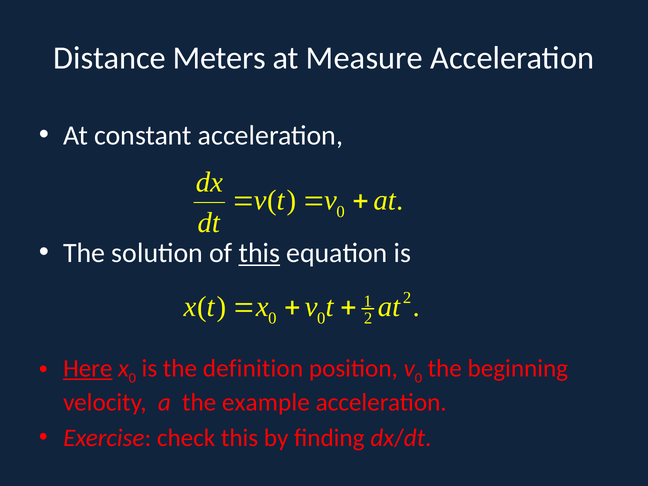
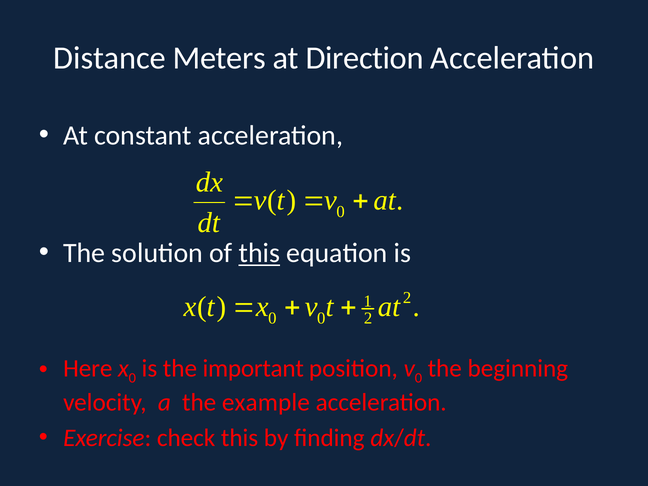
Measure: Measure -> Direction (365, 58)
Here underline: present -> none (88, 368)
definition: definition -> important (253, 368)
